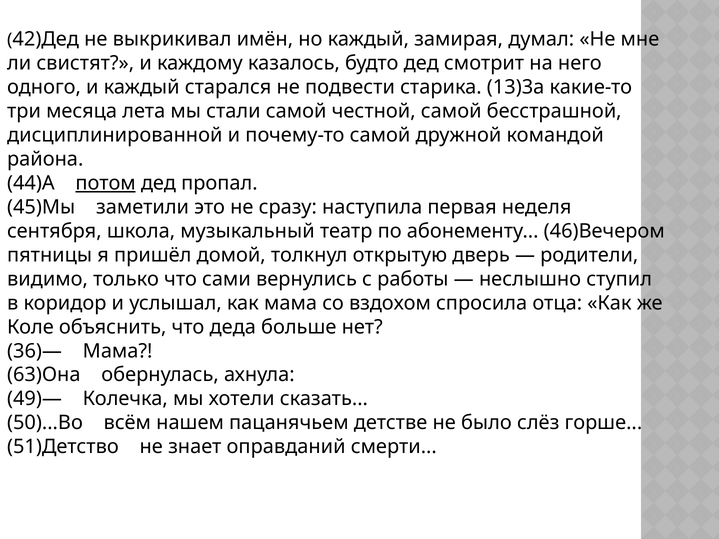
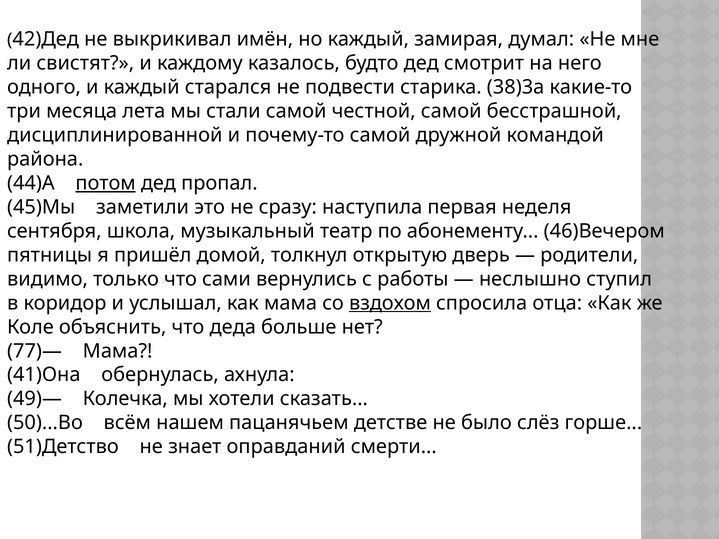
13)3а: 13)3а -> 38)3а (516, 87)
вздохом underline: none -> present (390, 303)
36)—: 36)— -> 77)— (34, 351)
63)Она: 63)Она -> 41)Она (44, 375)
